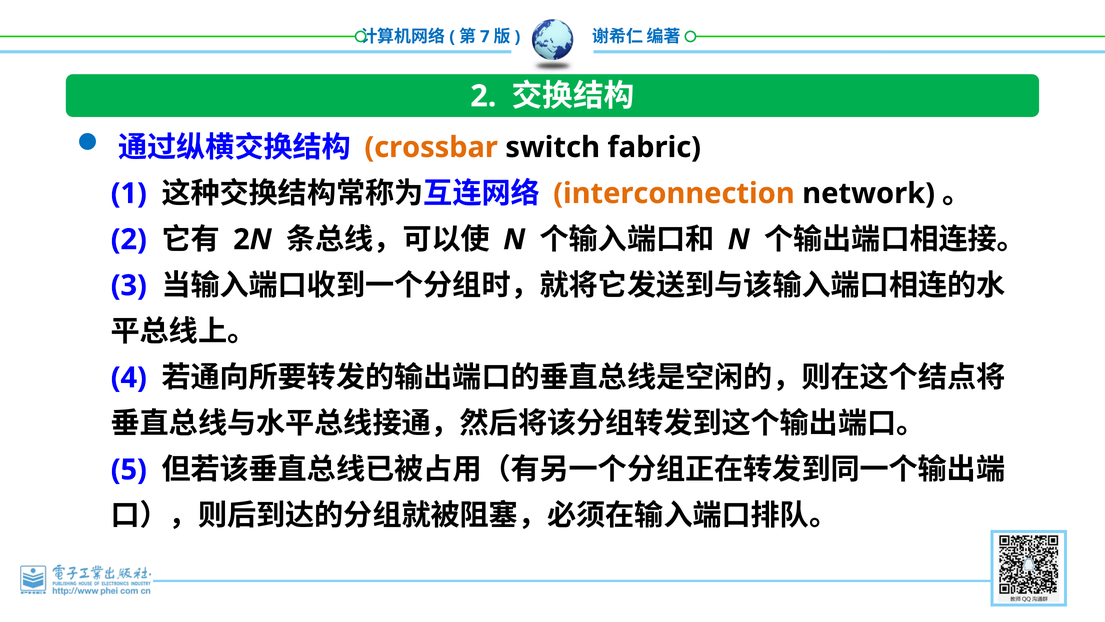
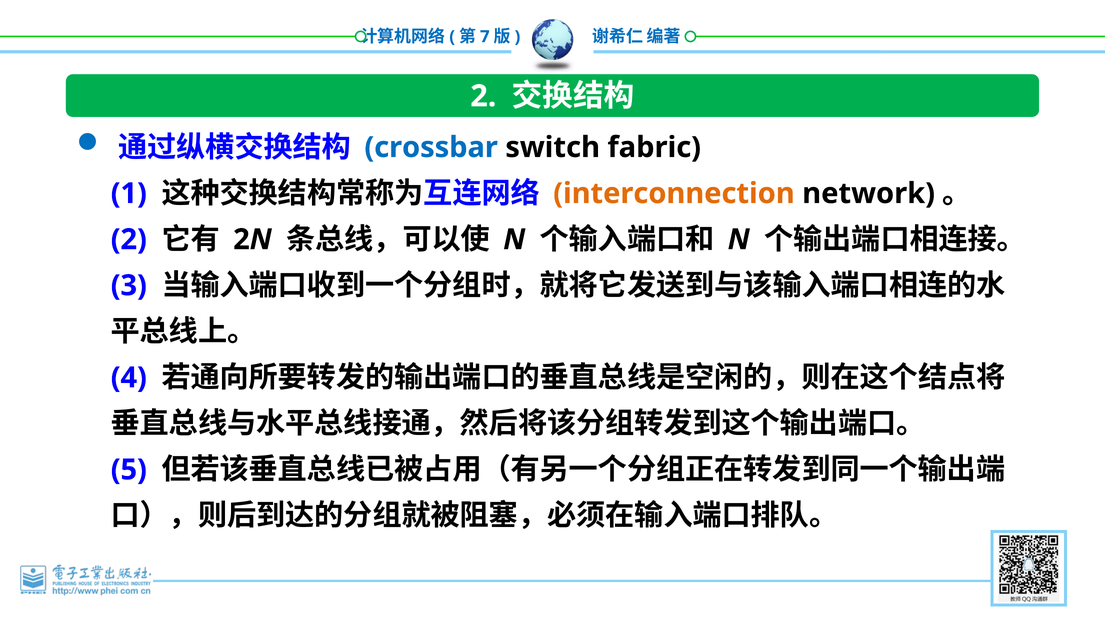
crossbar colour: orange -> blue (431, 147)
